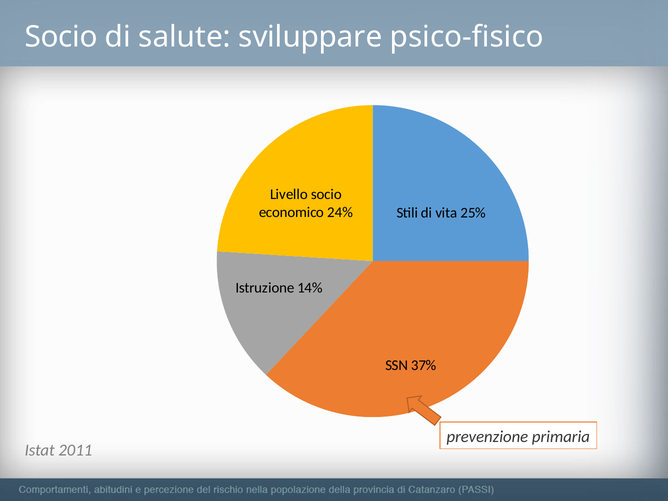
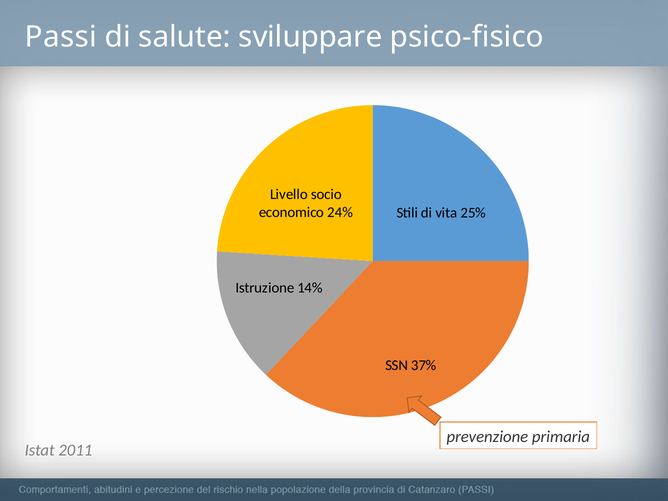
Socio: Socio -> Passi (61, 37)
